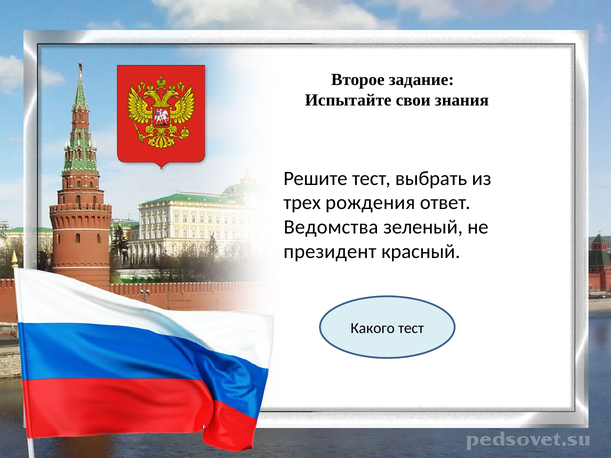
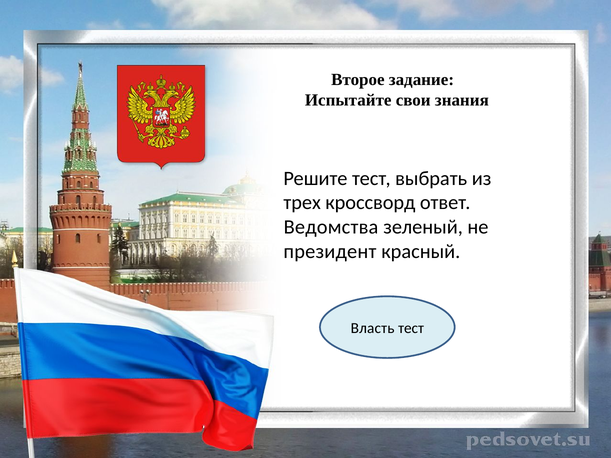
рождения: рождения -> кроссворд (370, 203)
Какого: Какого -> Власть (373, 328)
